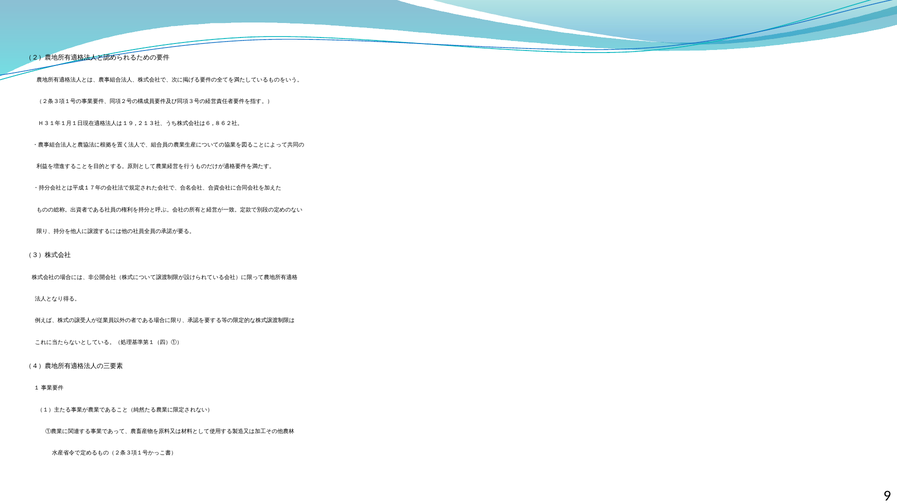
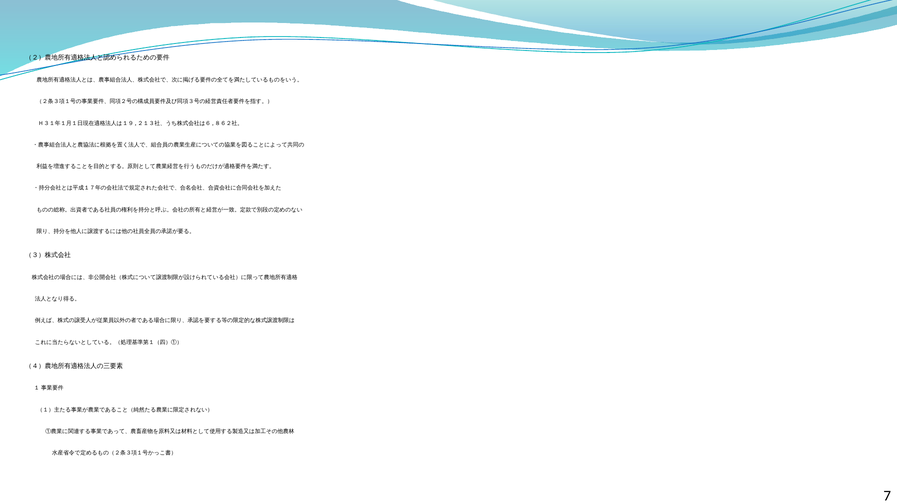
9: 9 -> 7 (887, 496)
